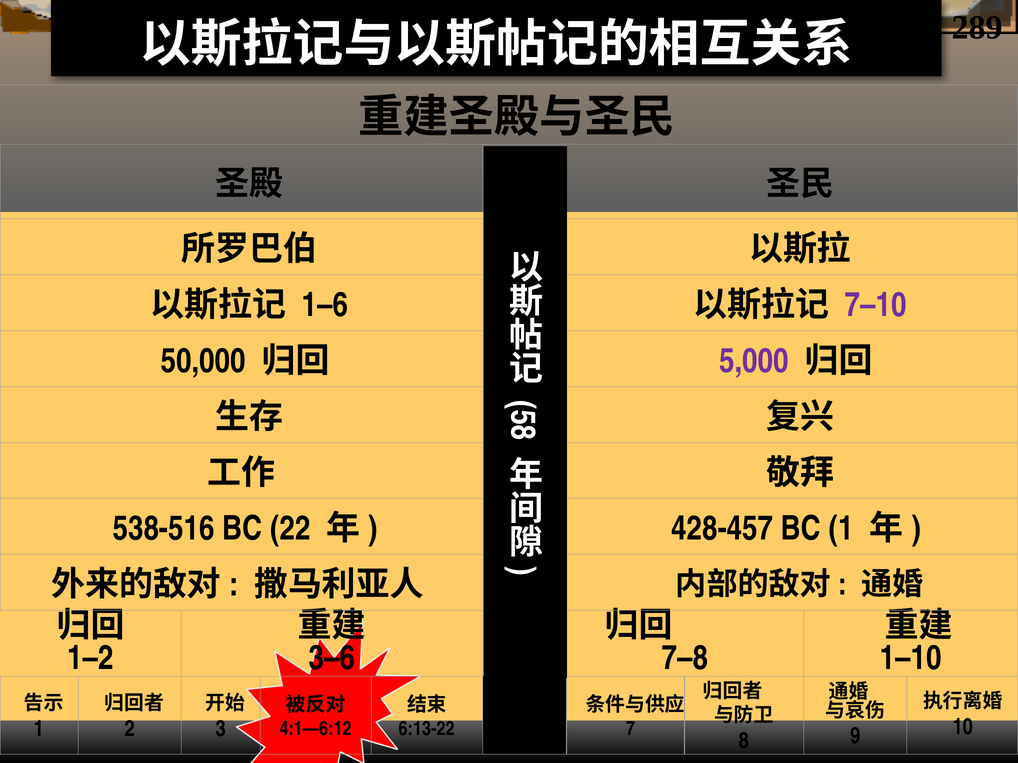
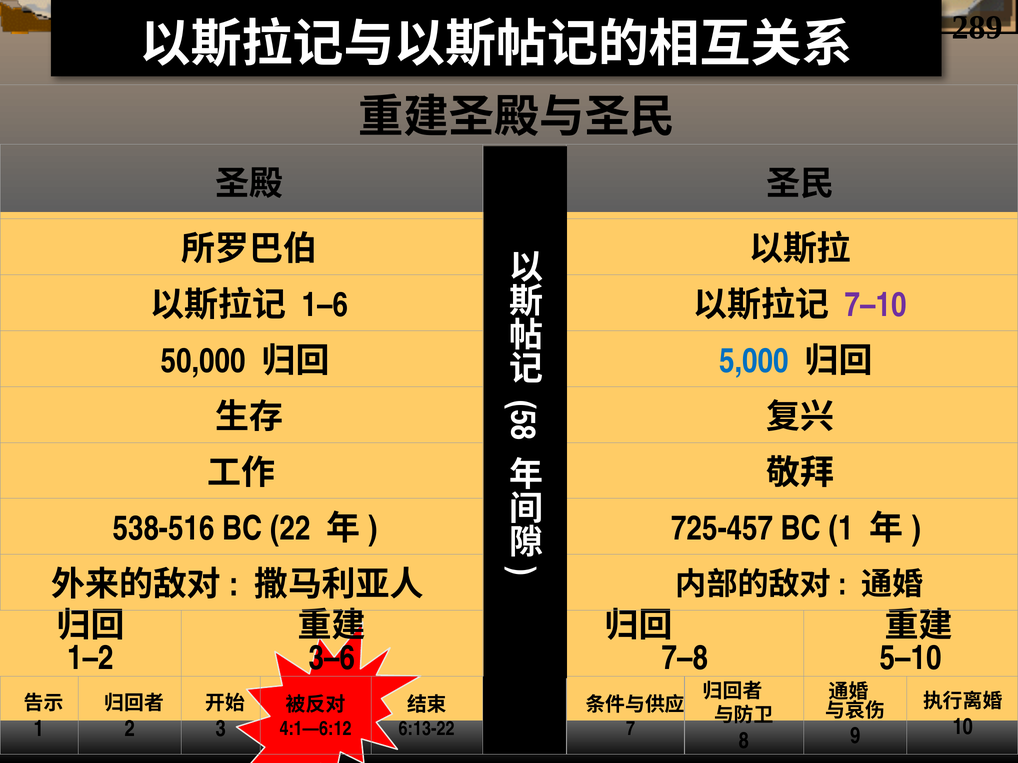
5,000 colour: purple -> blue (754, 361)
428-457: 428-457 -> 725-457 (722, 529)
1–10: 1–10 -> 5–10 (911, 659)
